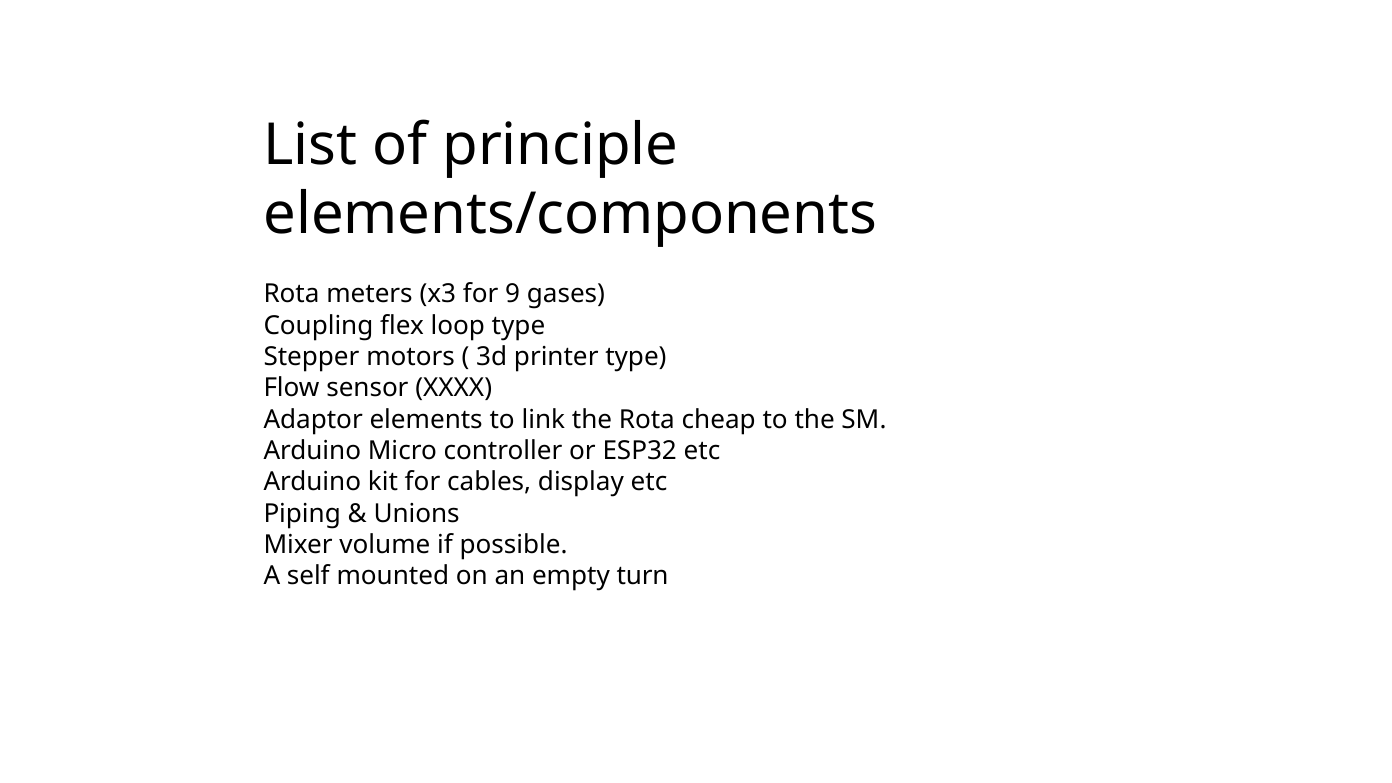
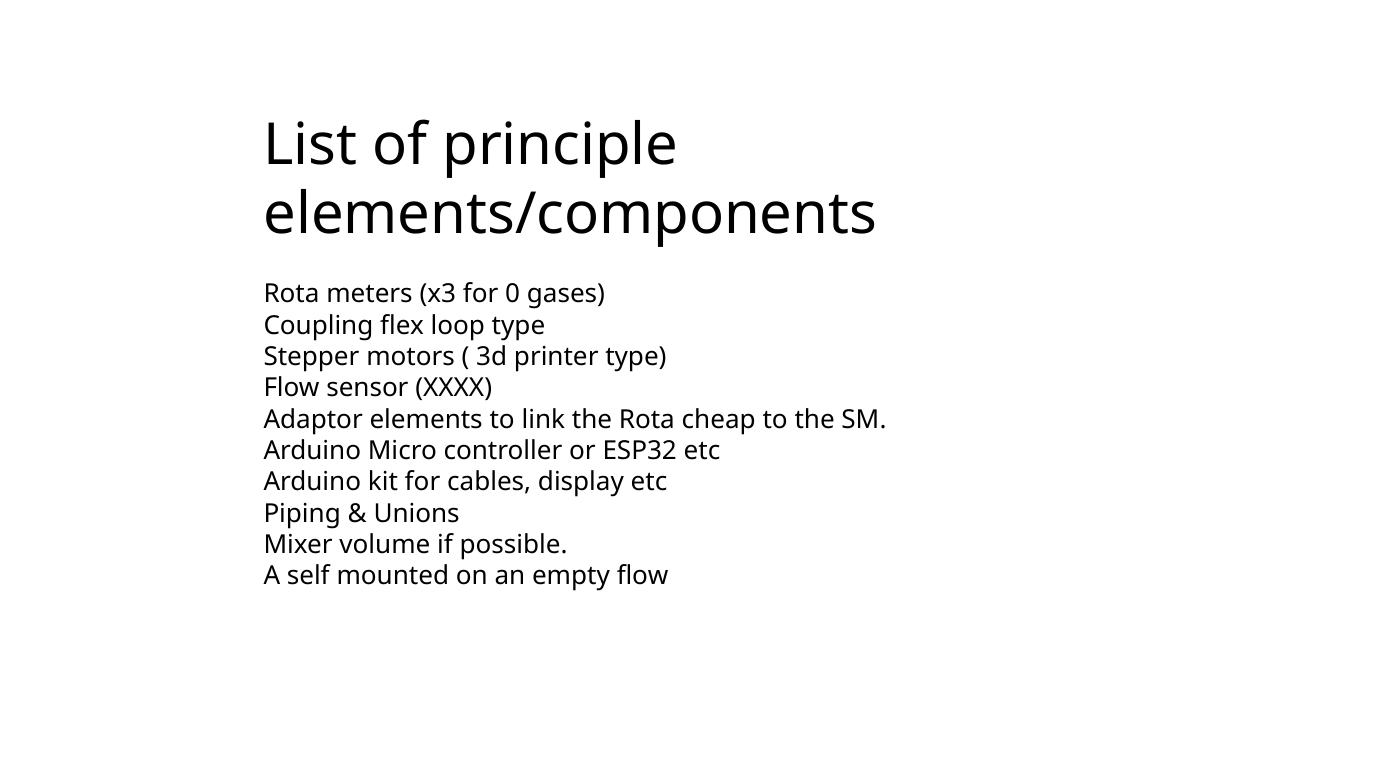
9: 9 -> 0 (513, 294)
empty turn: turn -> flow (643, 576)
